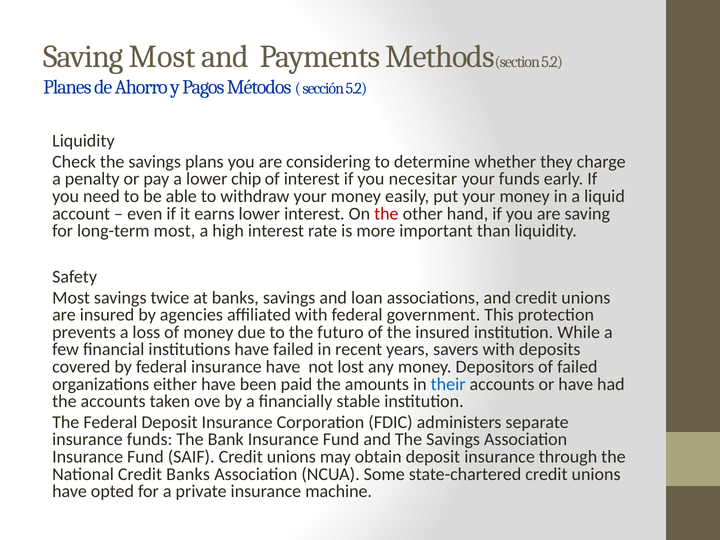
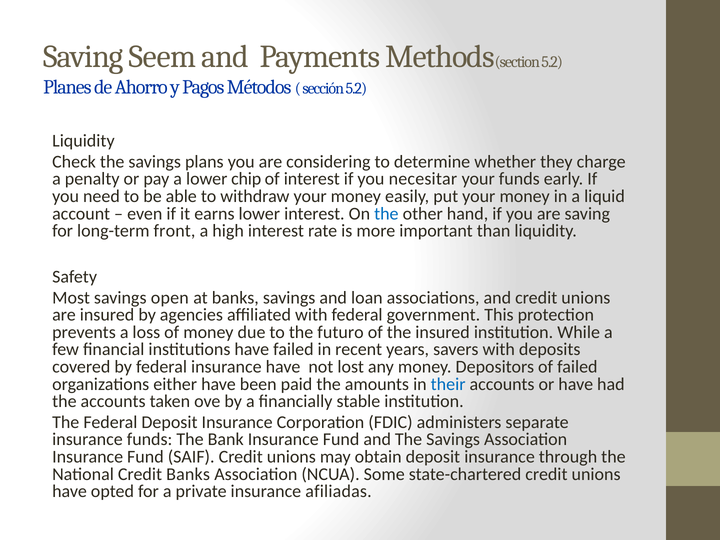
Saving Most: Most -> Seem (163, 57)
the colour: red -> blue (386, 214)
long-term most: most -> front (175, 231)
twice: twice -> open (170, 298)
machine: machine -> afiliadas (339, 491)
